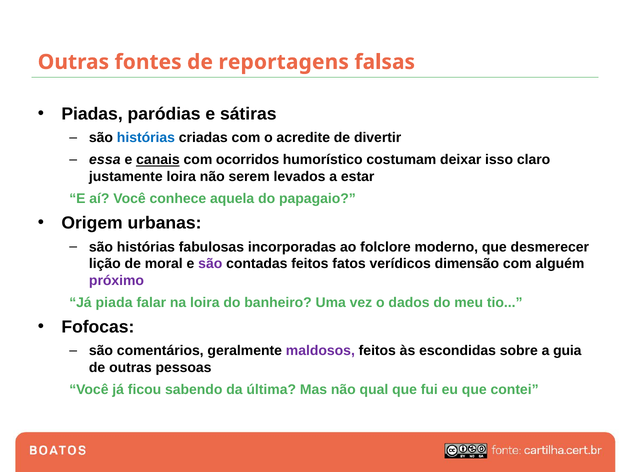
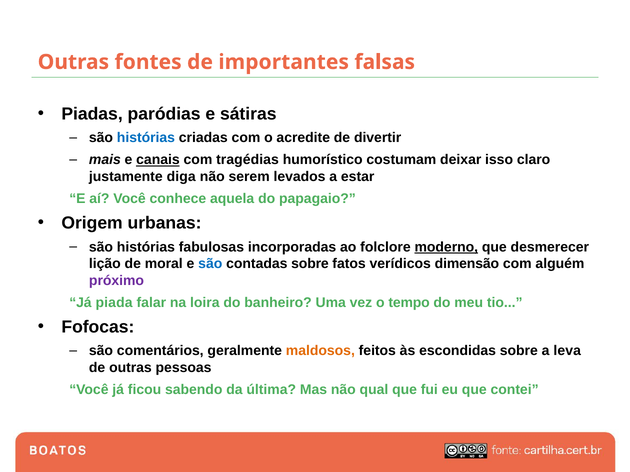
reportagens: reportagens -> importantes (284, 62)
essa: essa -> mais (105, 160)
ocorridos: ocorridos -> tragédias (247, 160)
justamente loira: loira -> diga (181, 177)
moderno underline: none -> present (446, 247)
são colour: purple -> blue (210, 264)
contadas feitos: feitos -> sobre (310, 264)
dados: dados -> tempo (409, 303)
maldosos colour: purple -> orange (320, 351)
guia: guia -> leva (567, 351)
